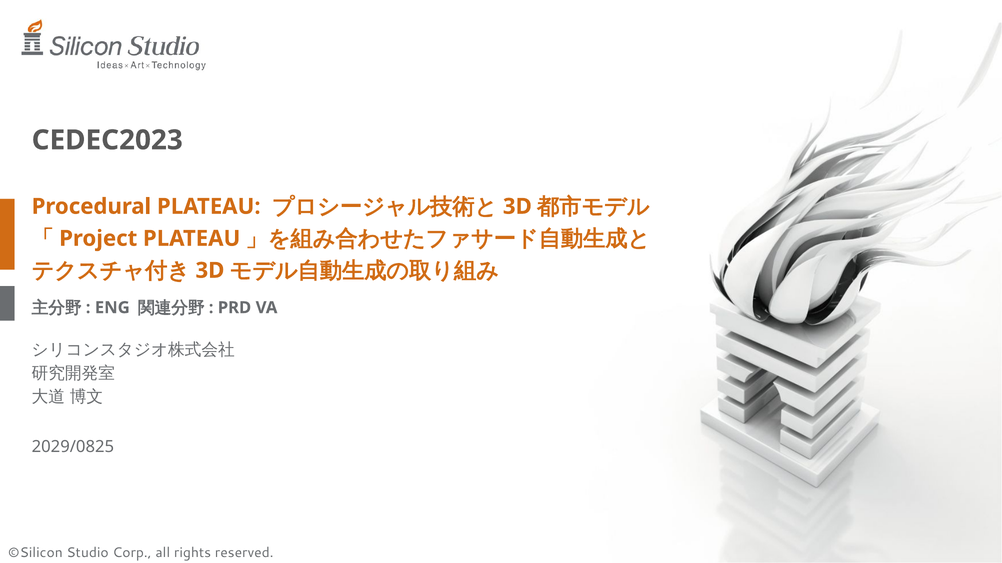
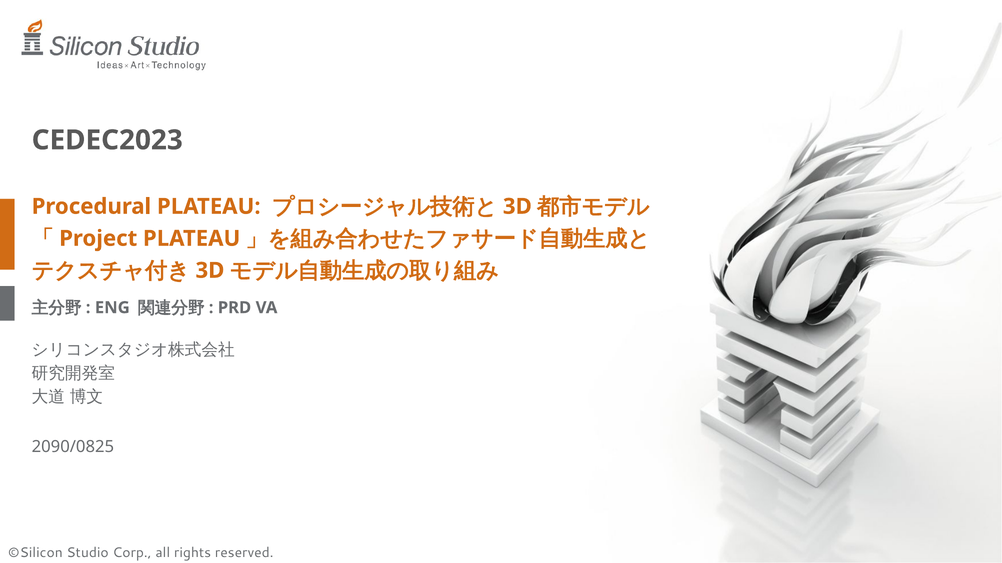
2029/0825: 2029/0825 -> 2090/0825 (73, 447)
